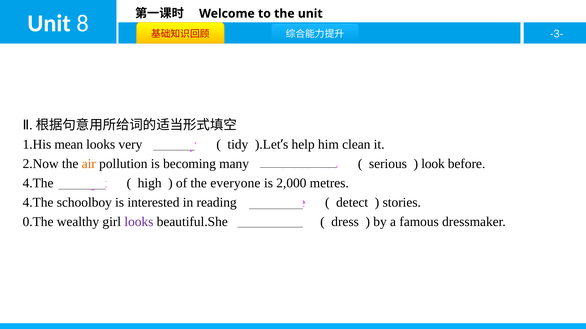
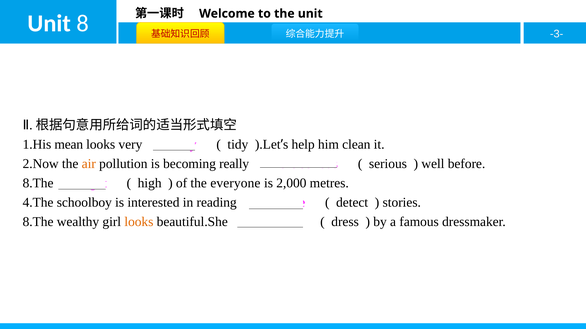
many: many -> really (234, 164)
look: look -> well (433, 164)
4.The: 4.The -> 8.The (38, 183)
0.The: 0.The -> 8.The (38, 222)
looks colour: purple -> orange (139, 222)
